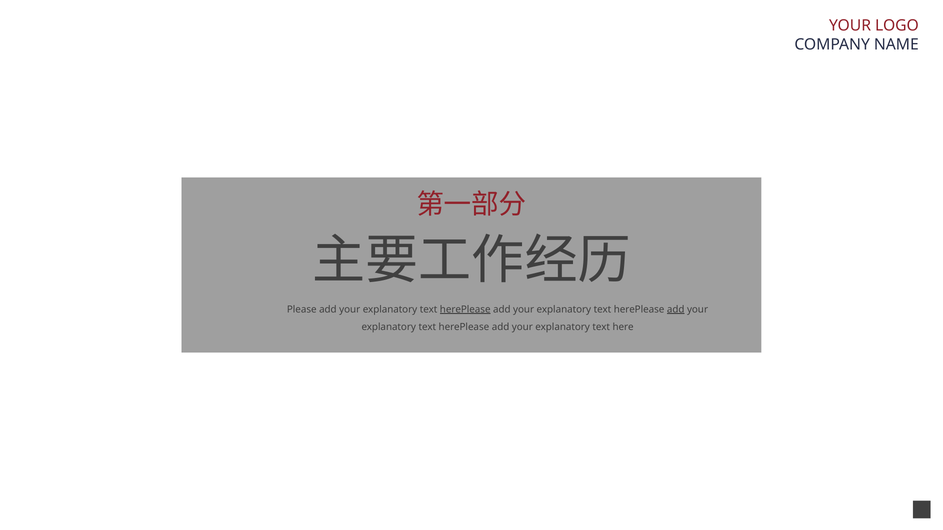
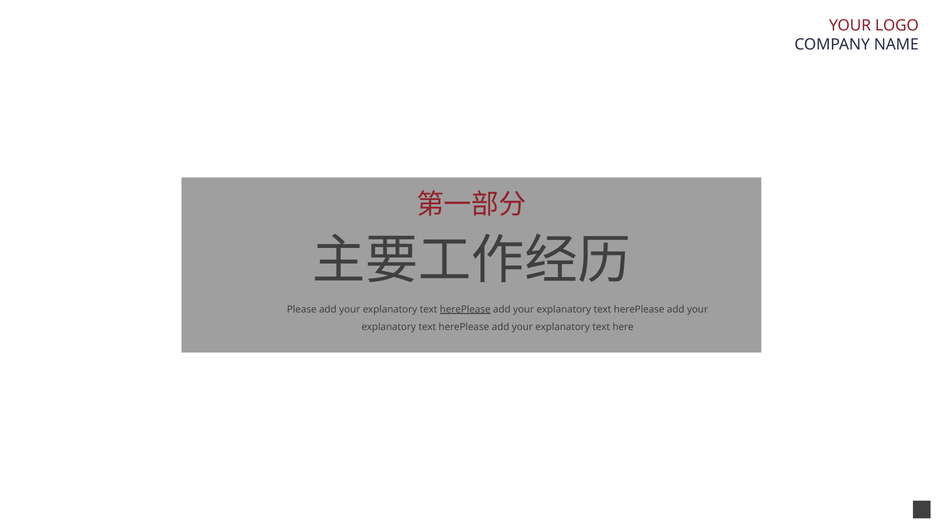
add underline: present -> none (676, 310)
